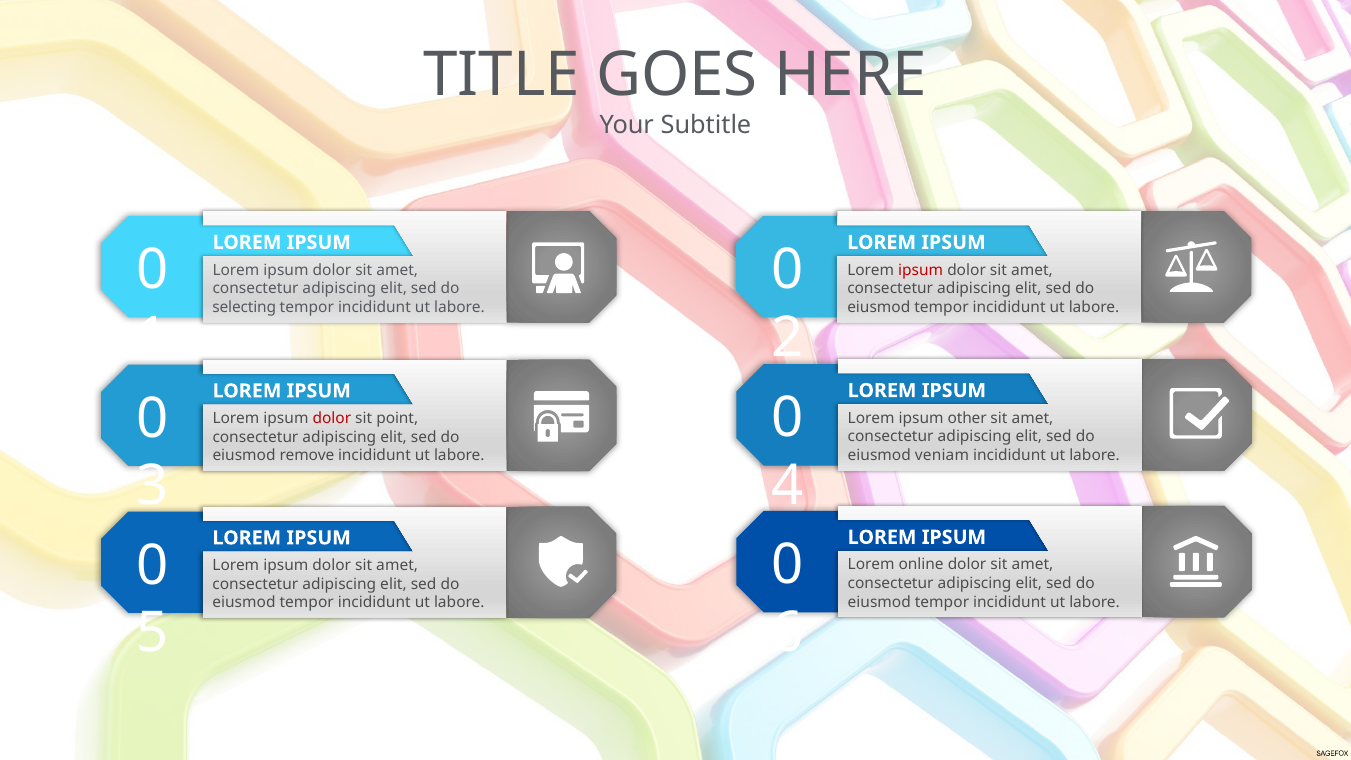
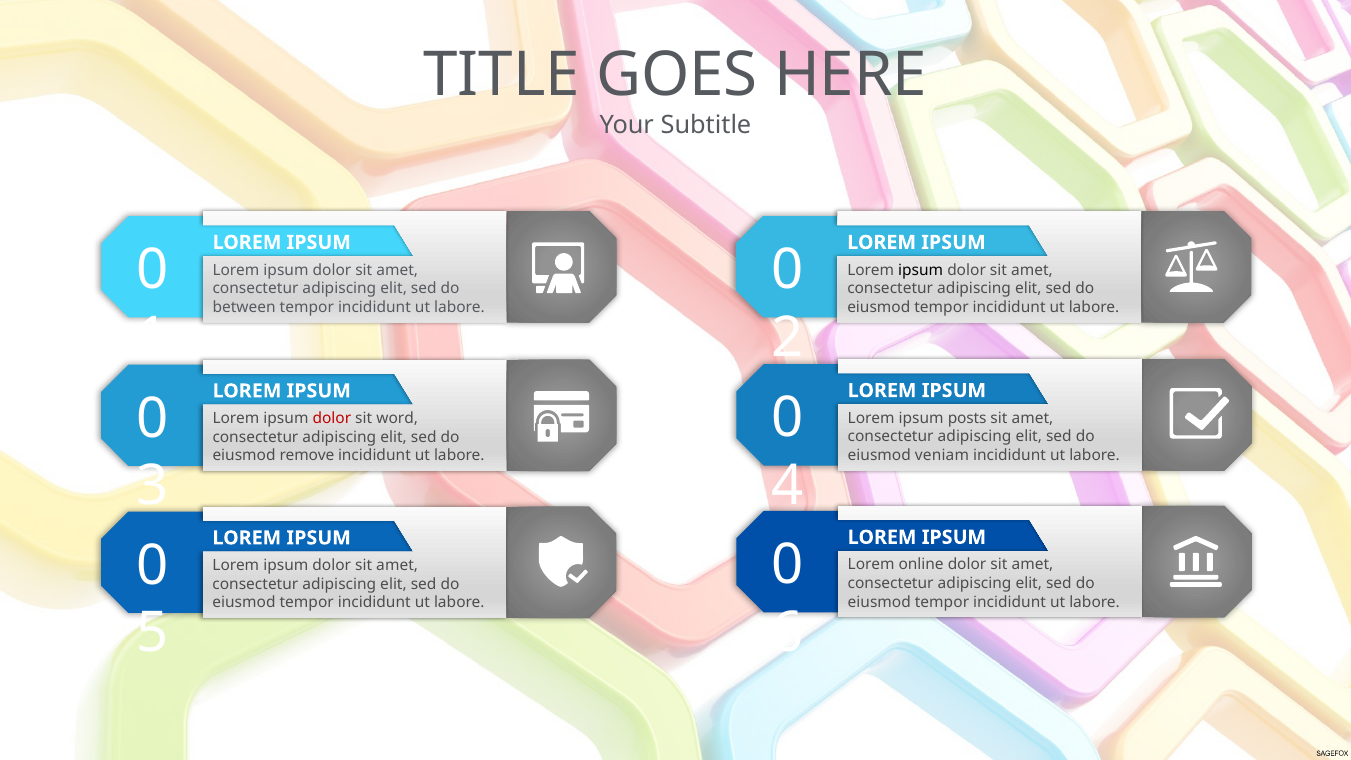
ipsum colour: red -> black (921, 270)
selecting: selecting -> between (244, 307)
other: other -> posts (967, 418)
point: point -> word (397, 418)
